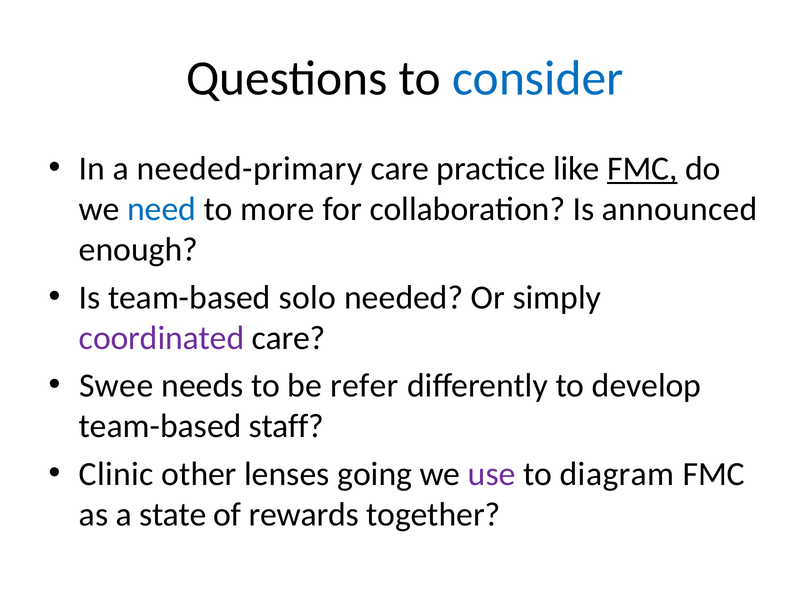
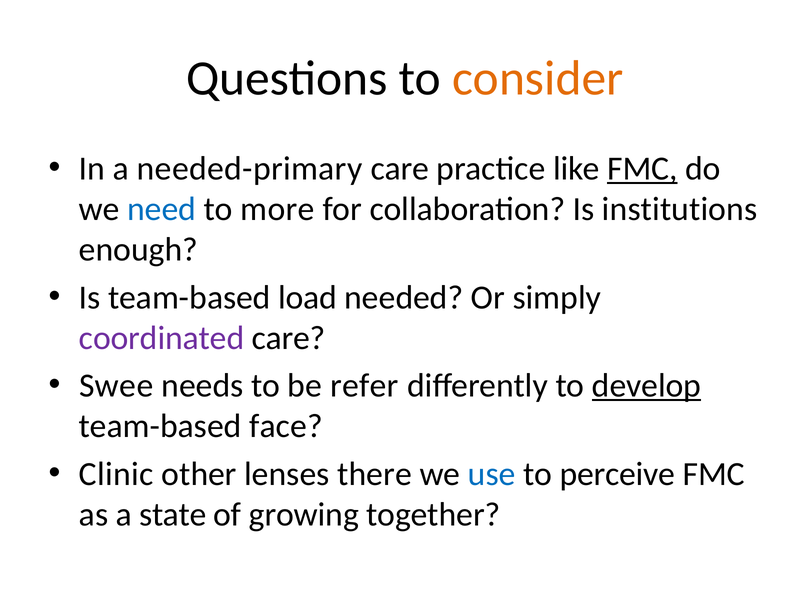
consider colour: blue -> orange (538, 78)
announced: announced -> institutions (680, 209)
solo: solo -> load (308, 297)
develop underline: none -> present (647, 385)
staff: staff -> face (286, 426)
going: going -> there (375, 474)
use colour: purple -> blue (492, 474)
diagram: diagram -> perceive (617, 474)
rewards: rewards -> growing (304, 514)
